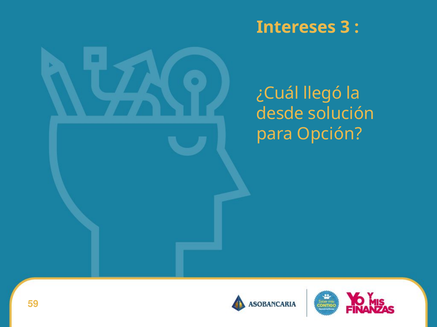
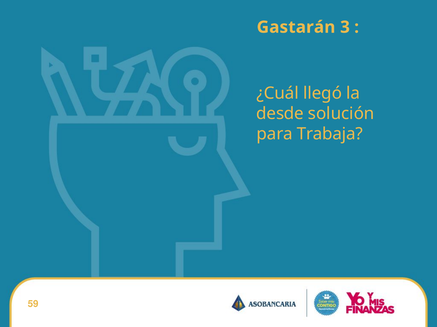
Intereses: Intereses -> Gastarán (296, 27)
Opción: Opción -> Trabaja (330, 134)
